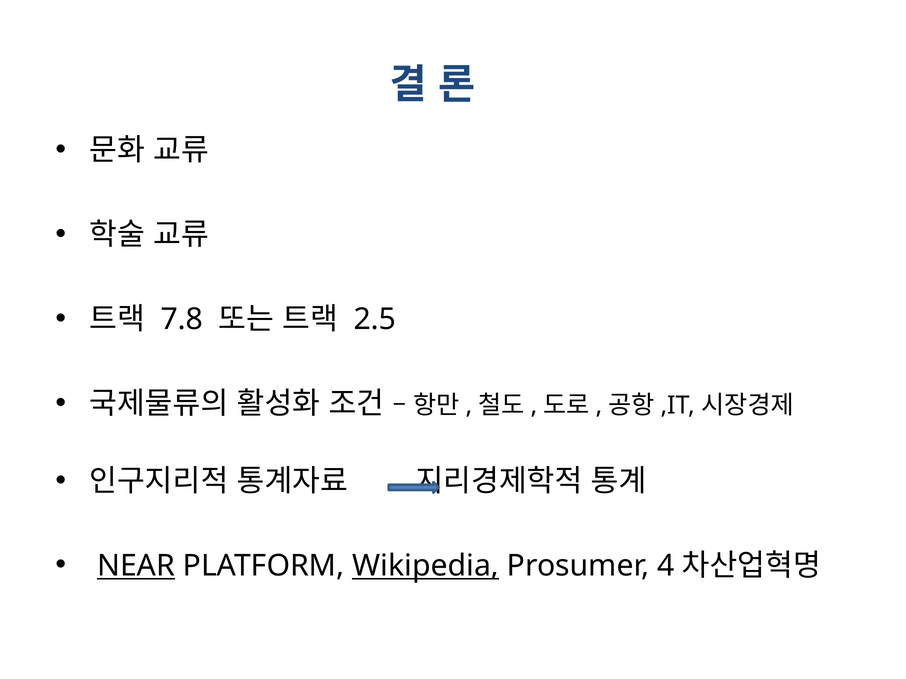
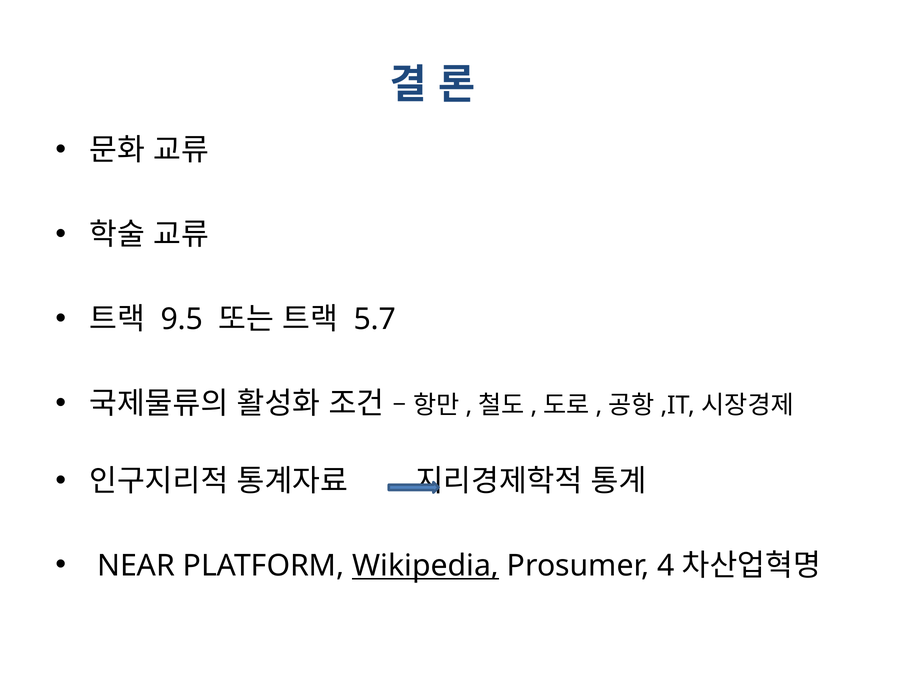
7.8: 7.8 -> 9.5 (182, 320)
2.5: 2.5 -> 5.7 (375, 320)
NEAR underline: present -> none (136, 566)
